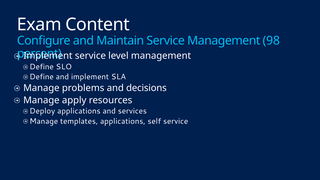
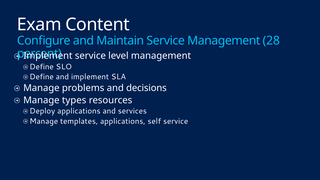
98: 98 -> 28 (271, 41)
apply: apply -> types (74, 100)
